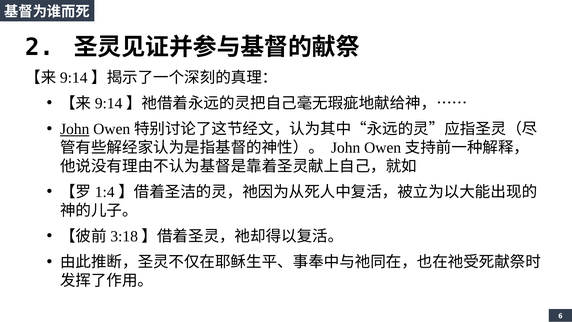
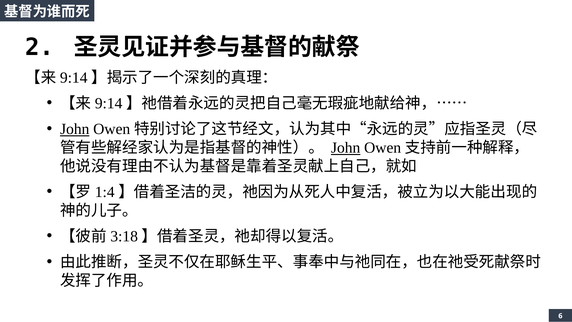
John underline: none -> present (346, 148)
